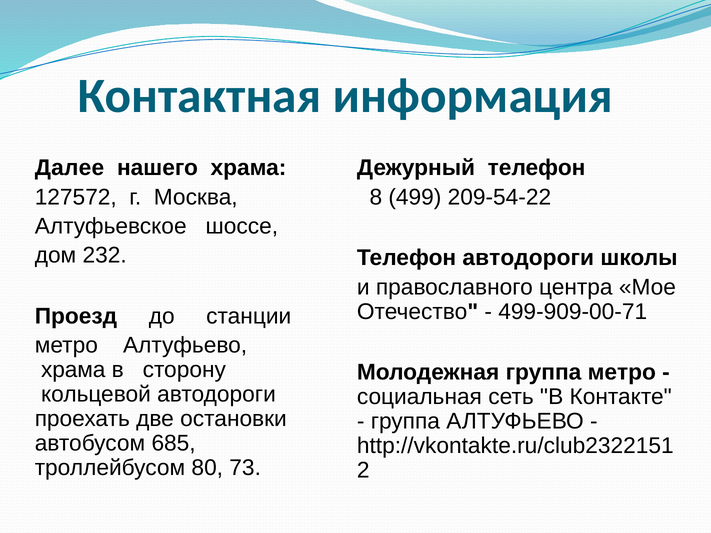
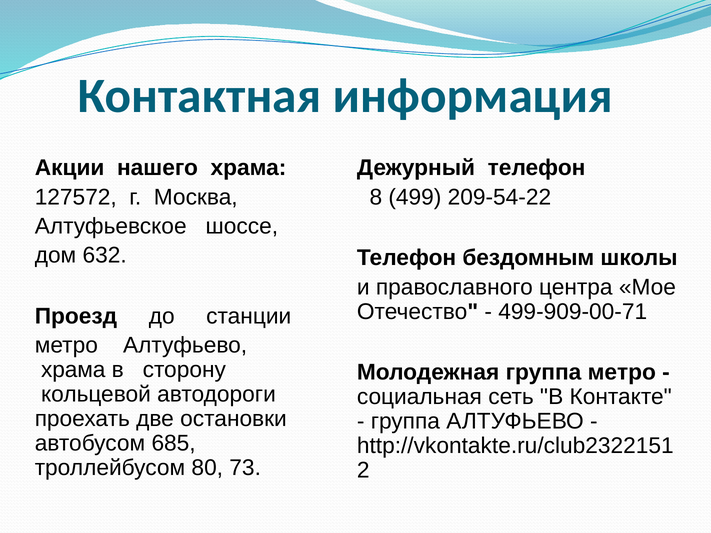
Далее: Далее -> Акции (70, 168)
232: 232 -> 632 (105, 255)
Телефон автодороги: автодороги -> бездомным (528, 258)
